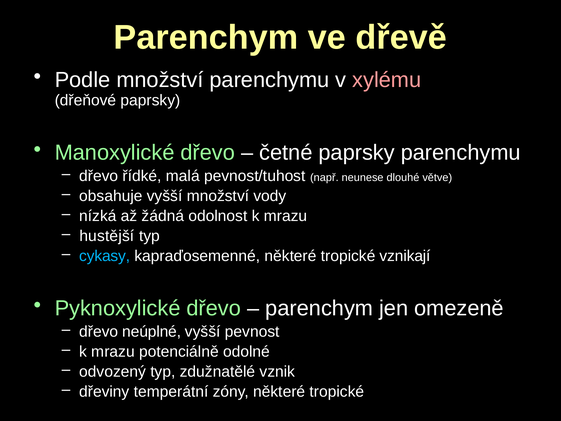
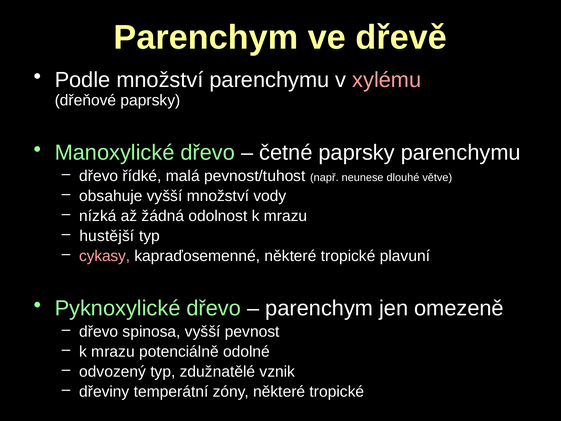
cykasy colour: light blue -> pink (105, 256)
vznikají: vznikají -> plavuní (405, 256)
neúplné: neúplné -> spinosa (152, 332)
